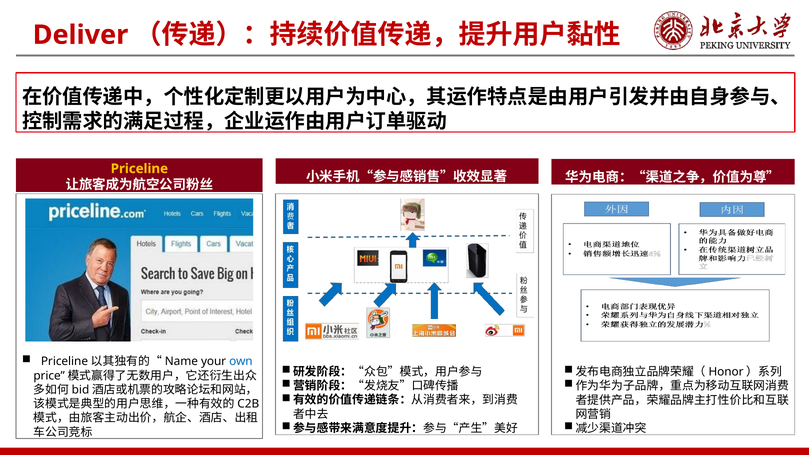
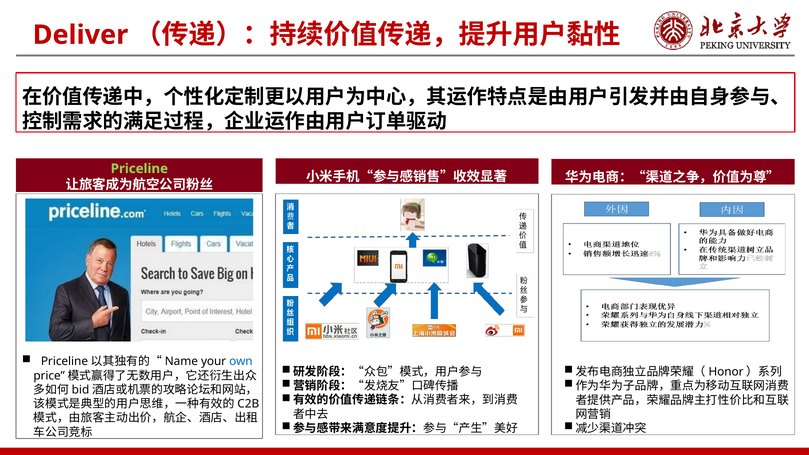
Priceline colour: yellow -> light green (139, 169)
